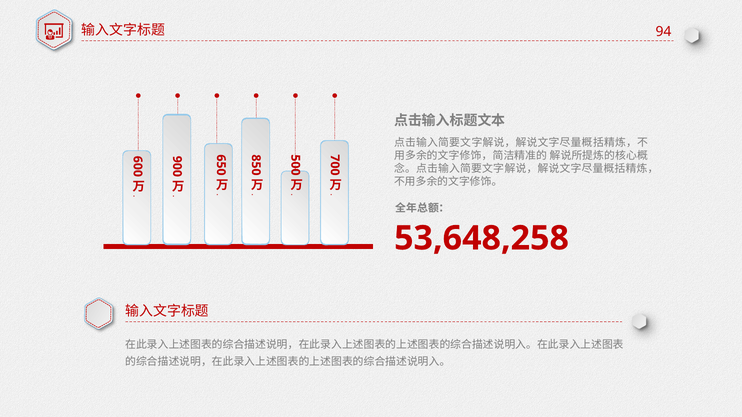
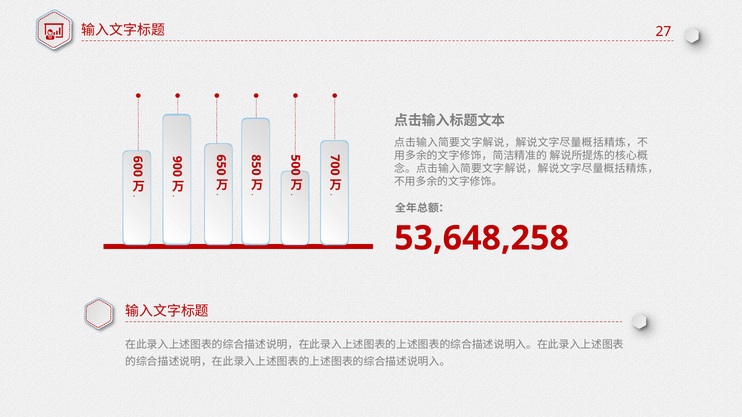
94: 94 -> 27 (664, 32)
